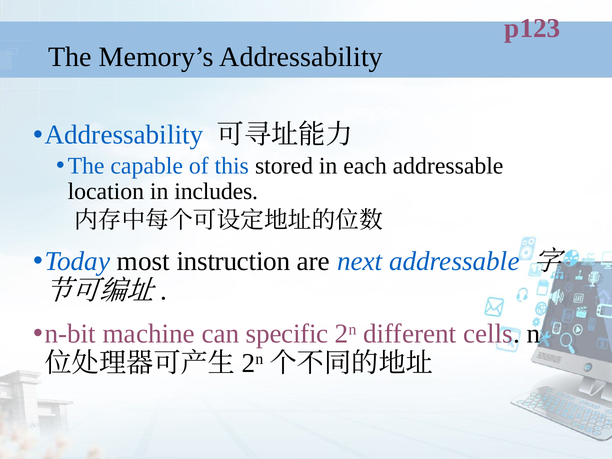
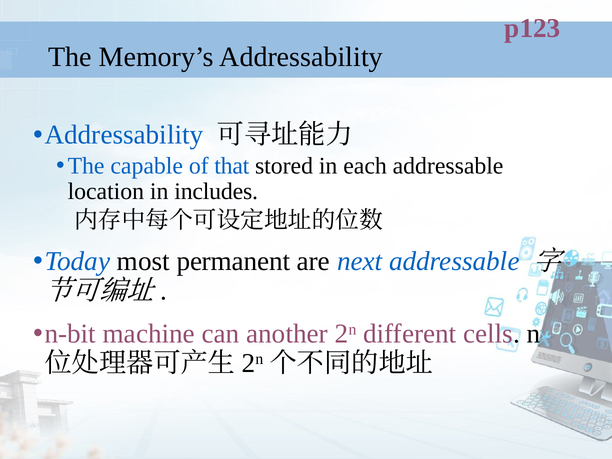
this: this -> that (232, 166)
instruction: instruction -> permanent (233, 261)
specific: specific -> another (287, 334)
